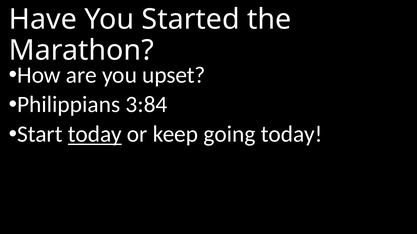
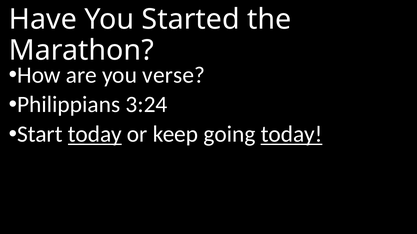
upset: upset -> verse (174, 75)
3:84: 3:84 -> 3:24 (147, 105)
today underline: none -> present (292, 135)
